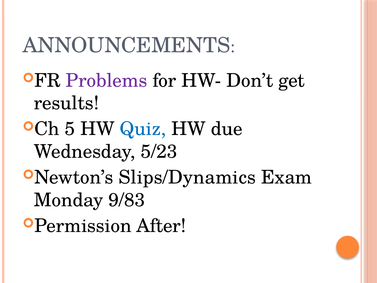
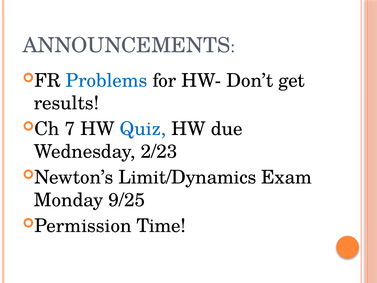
Problems colour: purple -> blue (107, 80)
5: 5 -> 7 (70, 129)
5/23: 5/23 -> 2/23 (159, 151)
Slips/Dynamics: Slips/Dynamics -> Limit/Dynamics (187, 177)
9/83: 9/83 -> 9/25 (127, 200)
After: After -> Time (161, 226)
